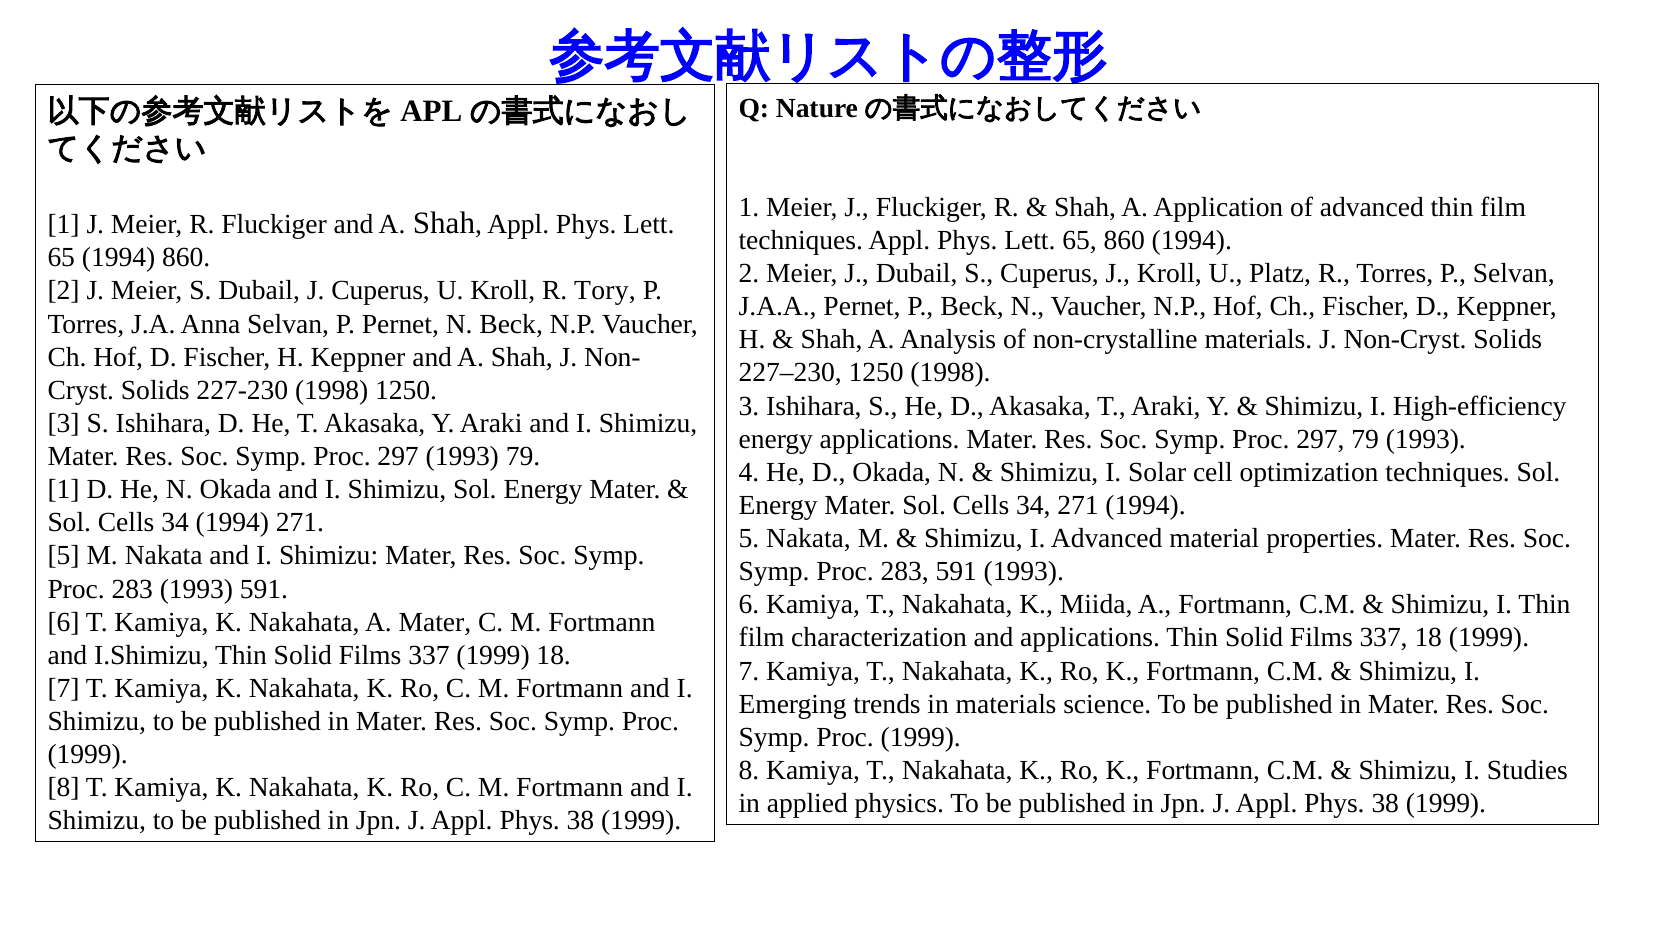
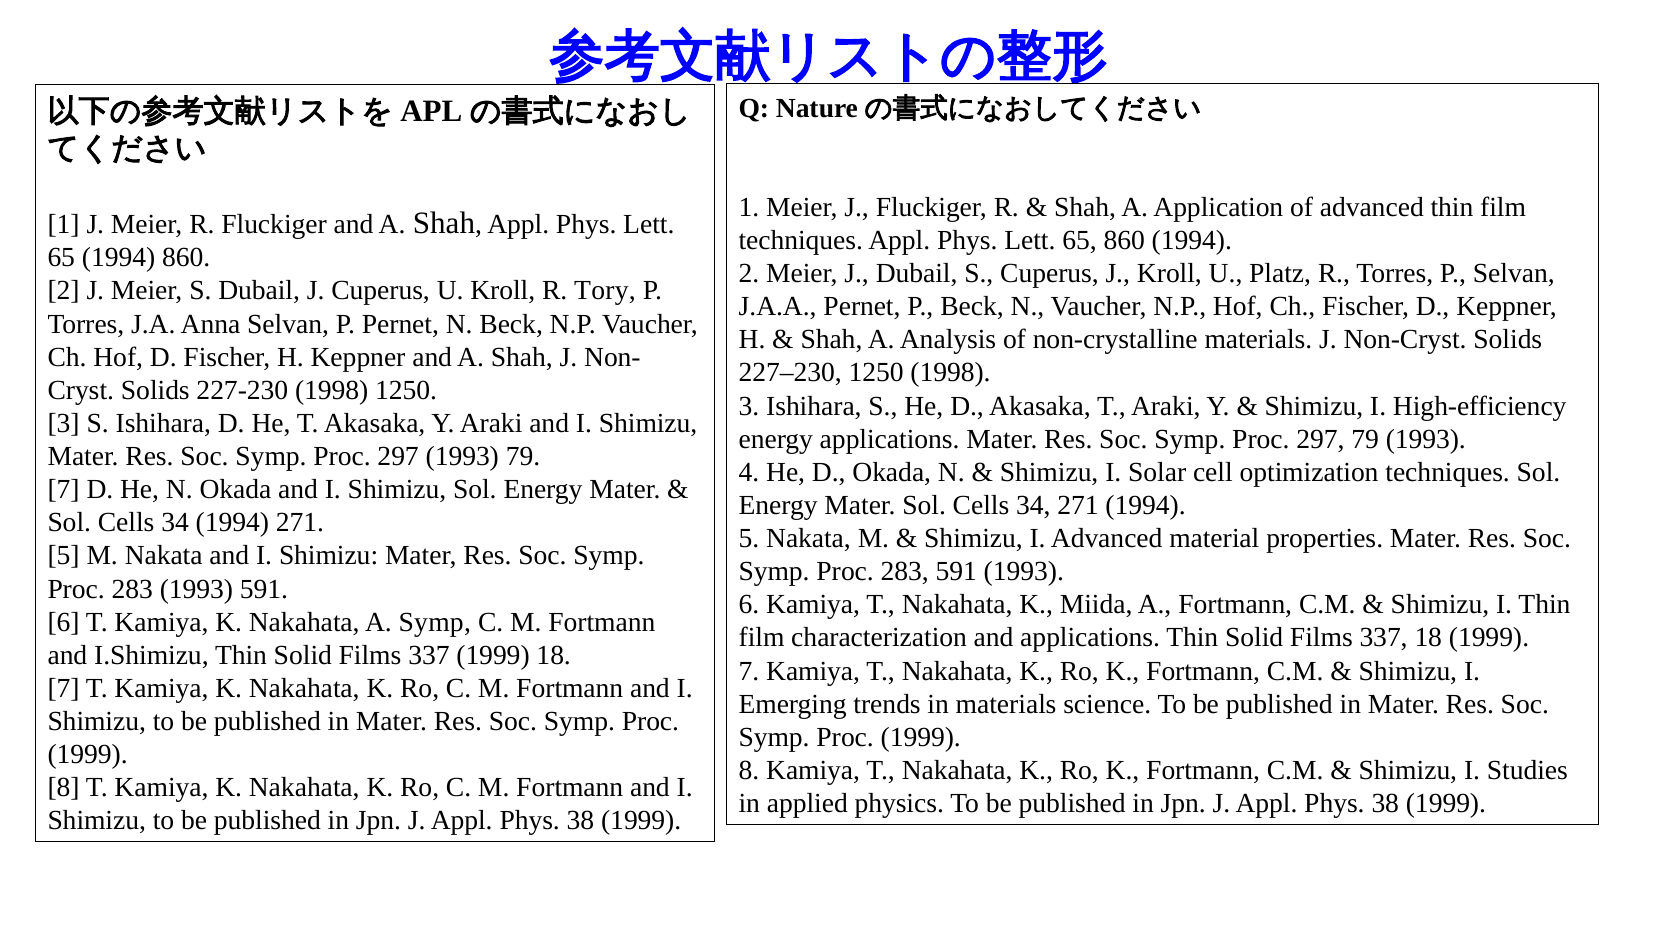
1: 1 -> 7 (64, 490)
A Mater: Mater -> Symp (435, 622)
